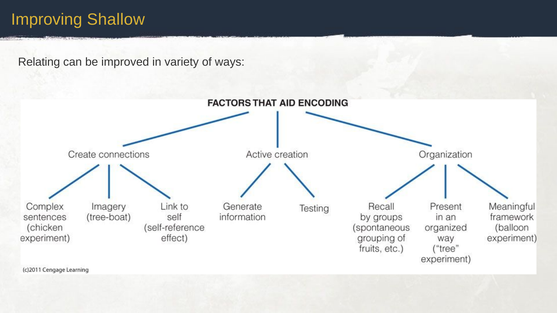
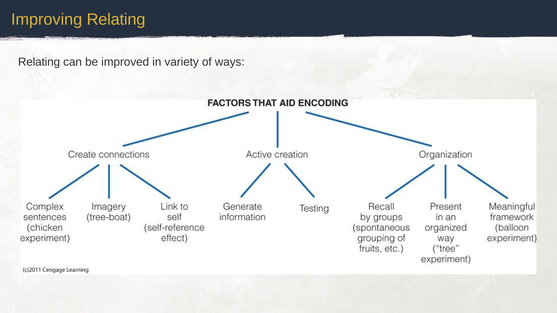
Improving Shallow: Shallow -> Relating (116, 19)
